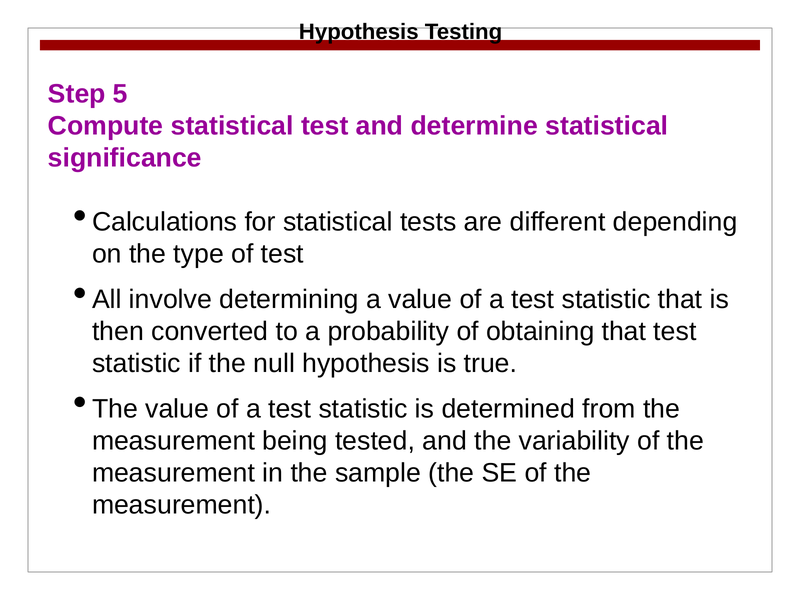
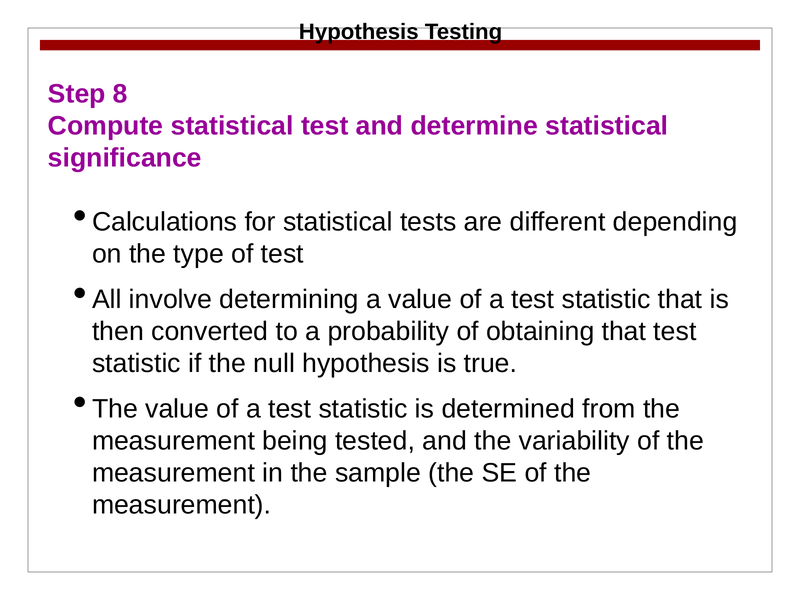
5: 5 -> 8 (120, 94)
